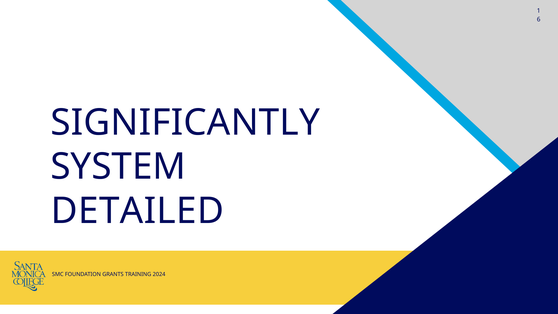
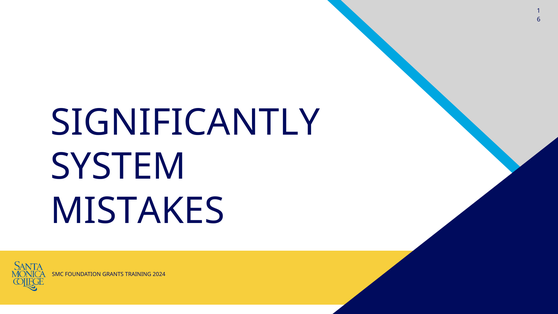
DETAILED: DETAILED -> MISTAKES (138, 211)
